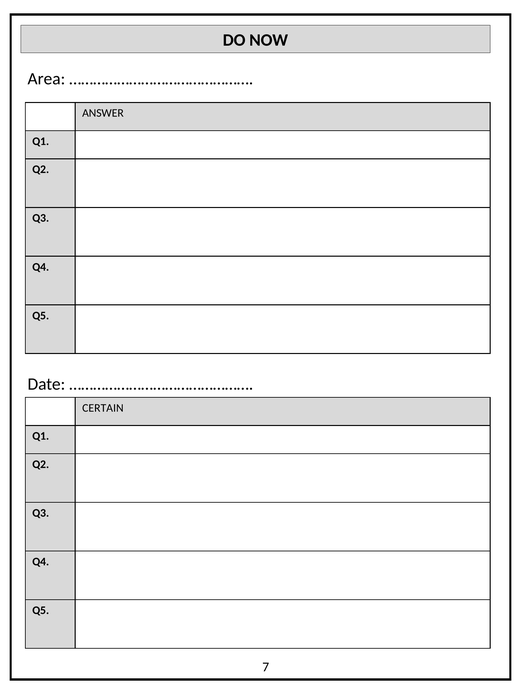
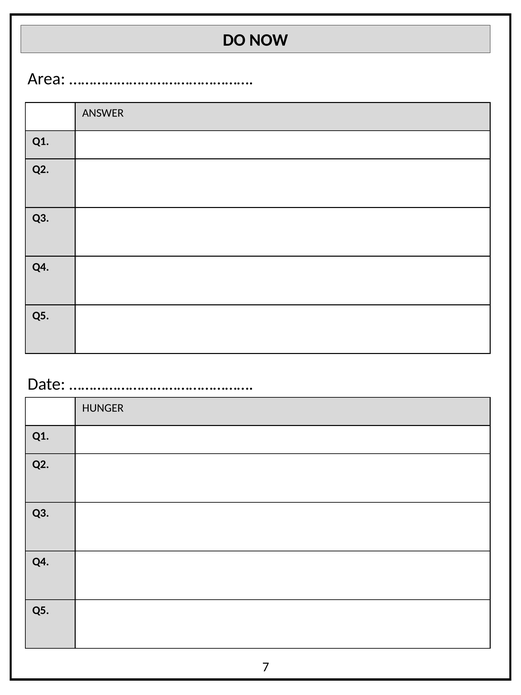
CERTAIN: CERTAIN -> HUNGER (103, 408)
